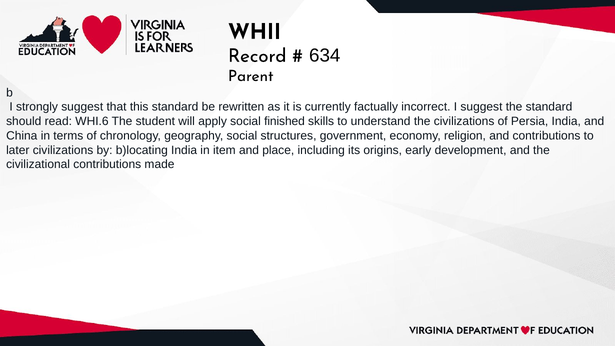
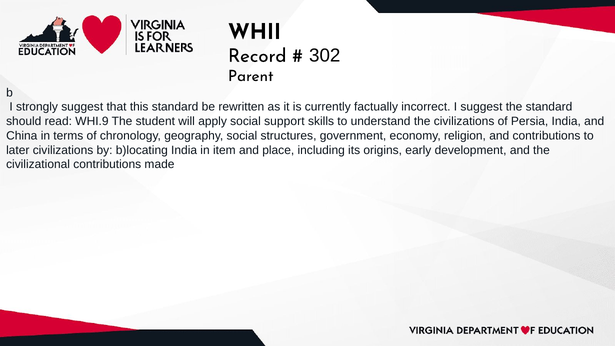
634: 634 -> 302 (325, 56)
WHI.6: WHI.6 -> WHI.9 (92, 121)
finished: finished -> support (284, 121)
